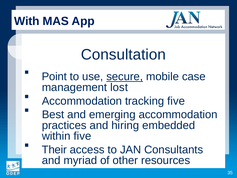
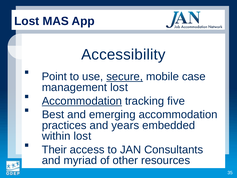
With: With -> Lost (27, 21)
Consultation: Consultation -> Accessibility (123, 54)
Accommodation underline: none -> present (82, 101)
hiring: hiring -> years (125, 125)
within five: five -> lost (82, 136)
